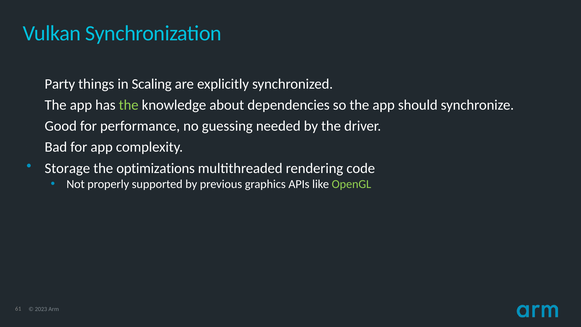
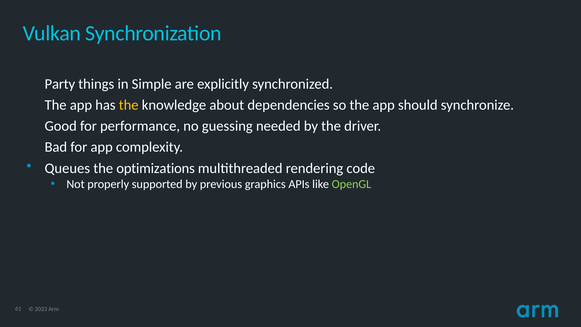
Scaling: Scaling -> Simple (152, 84)
the colour: light green -> yellow (129, 105)
Storage: Storage -> Queues (67, 168)
